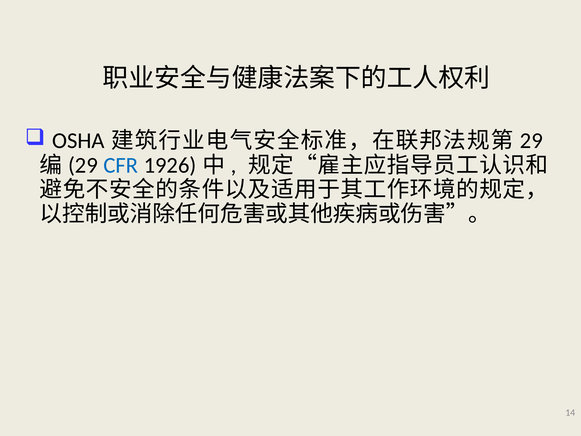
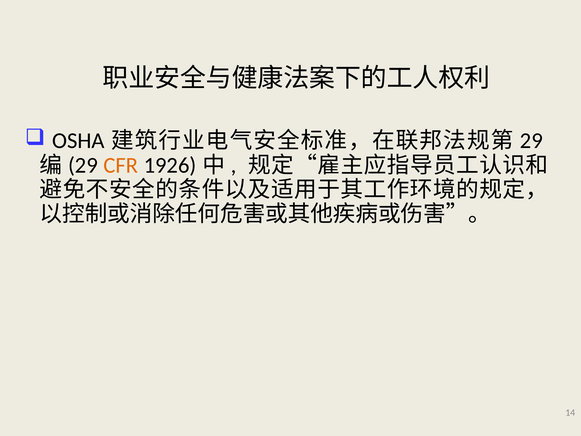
CFR colour: blue -> orange (121, 165)
